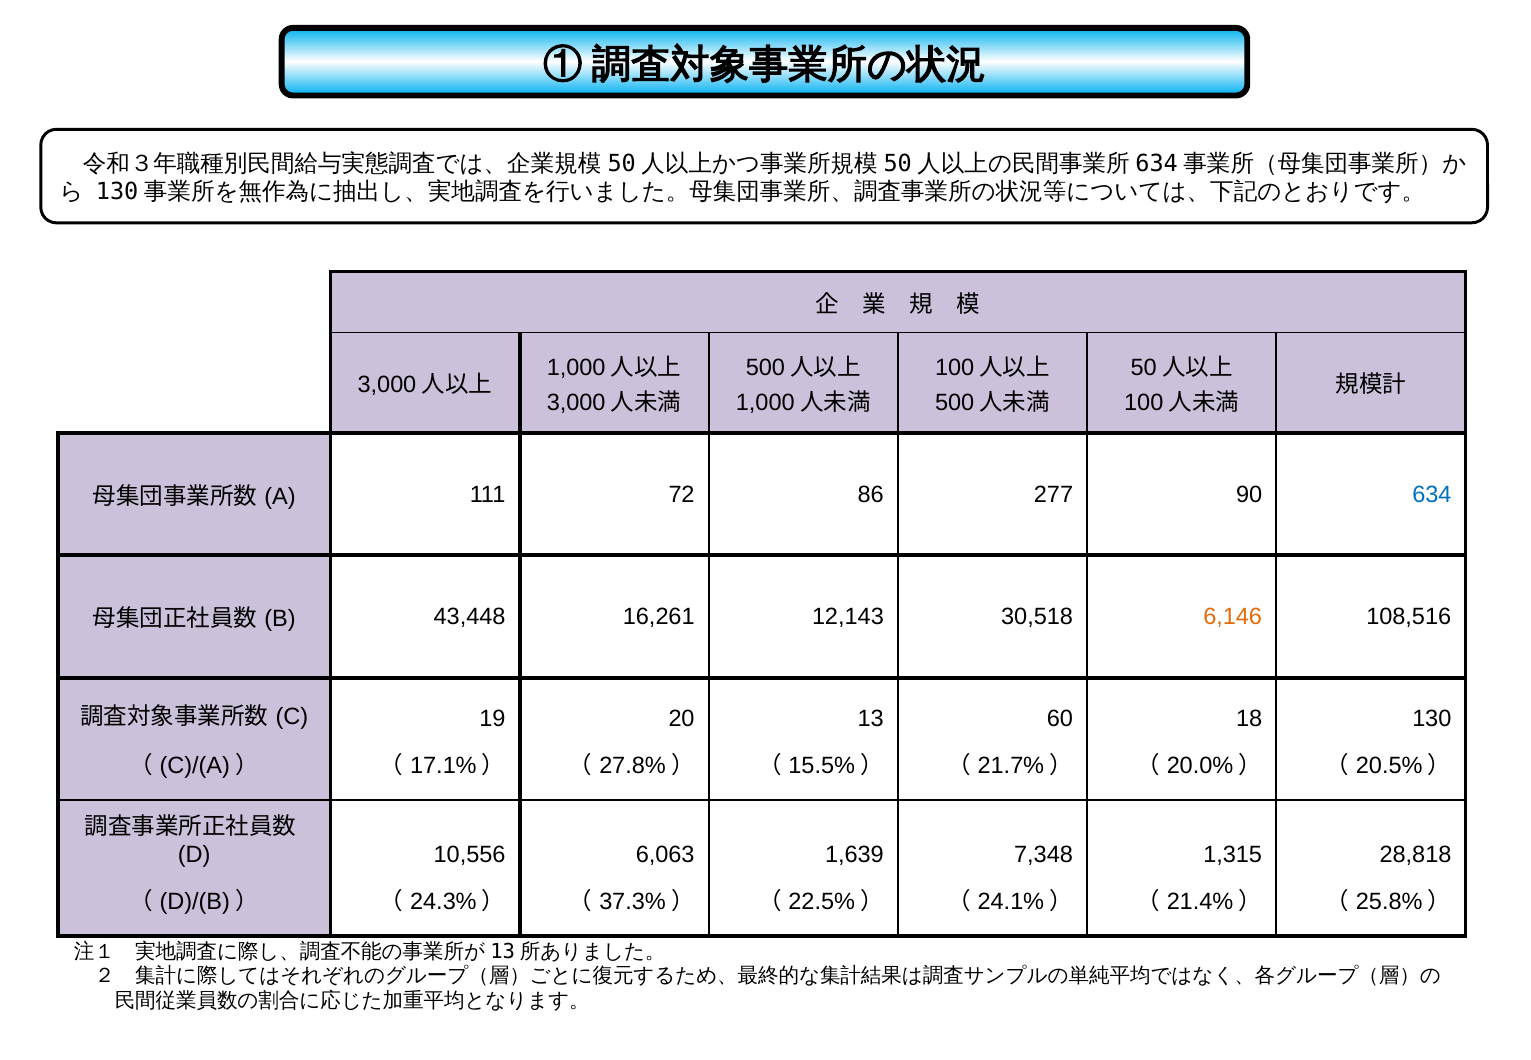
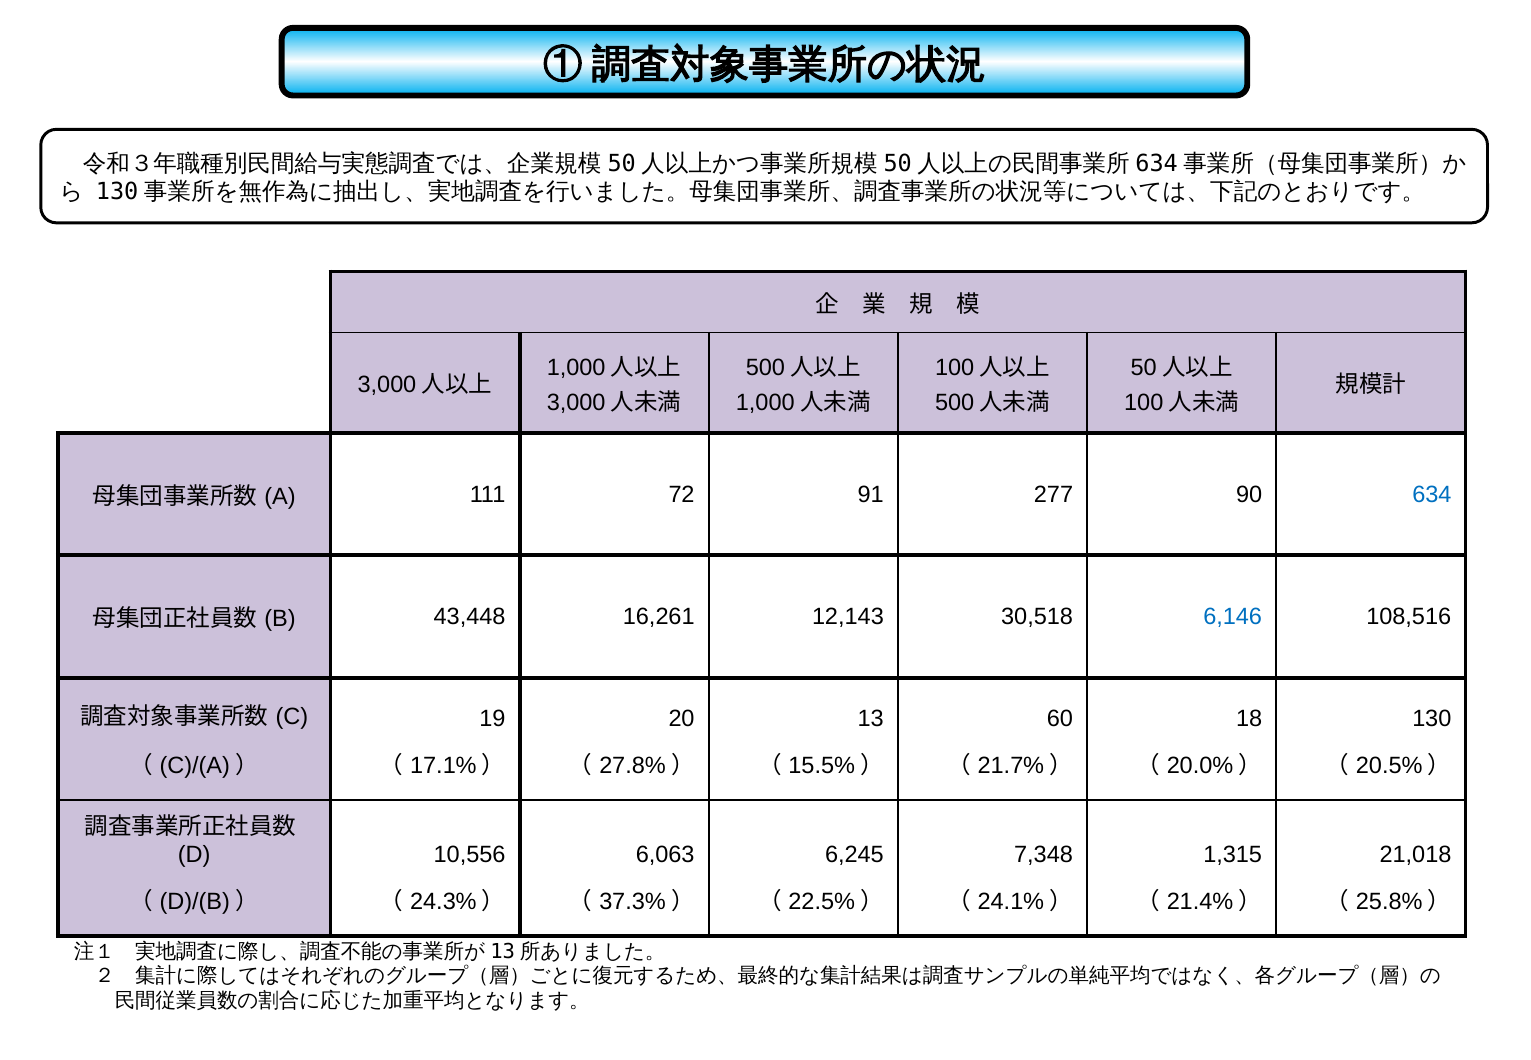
86: 86 -> 91 (871, 494)
6,146 colour: orange -> blue (1233, 617)
1,639: 1,639 -> 6,245 (854, 855)
28,818: 28,818 -> 21,018 (1415, 855)
